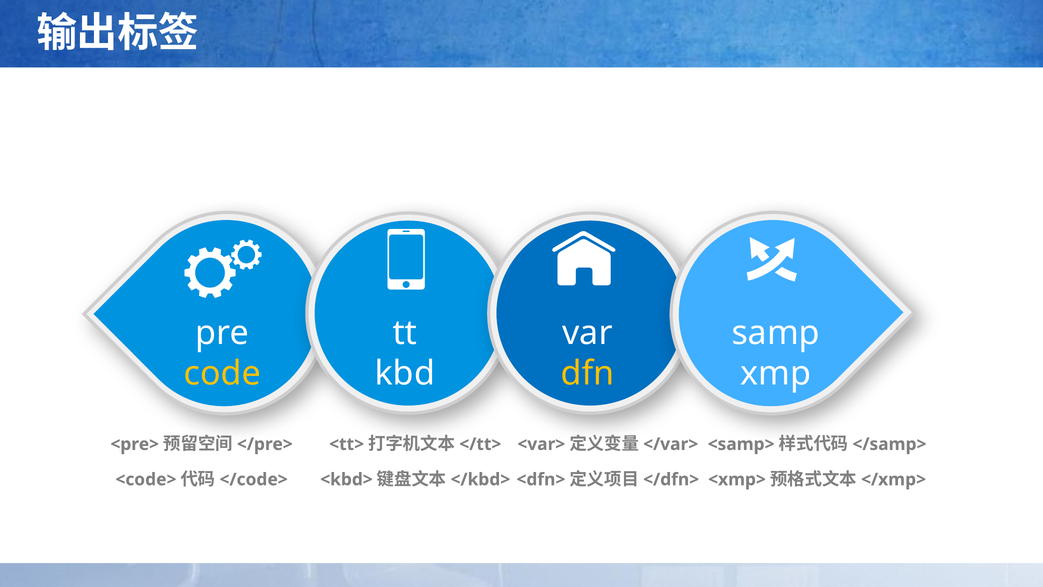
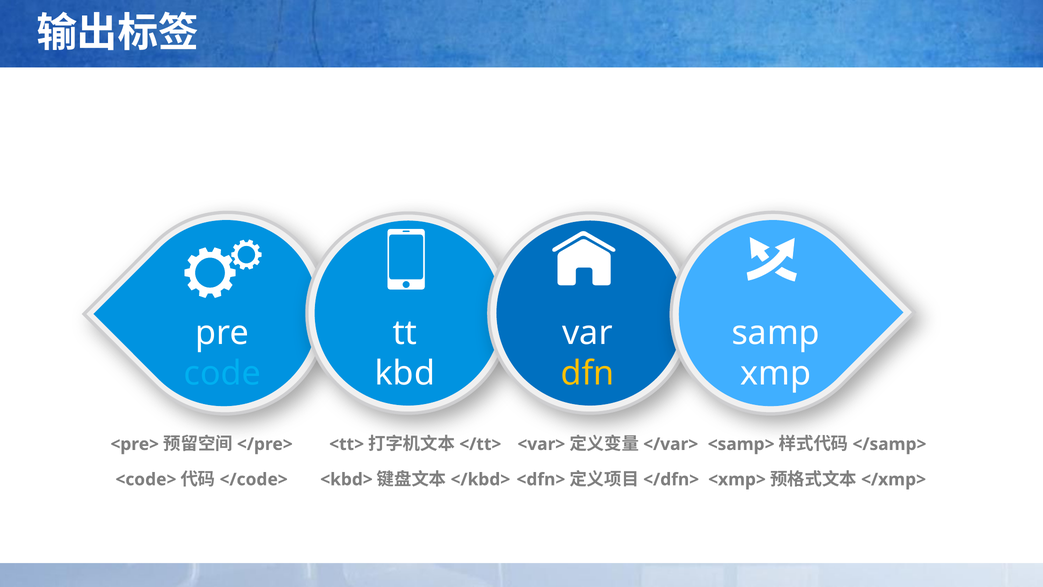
code colour: yellow -> light blue (222, 374)
